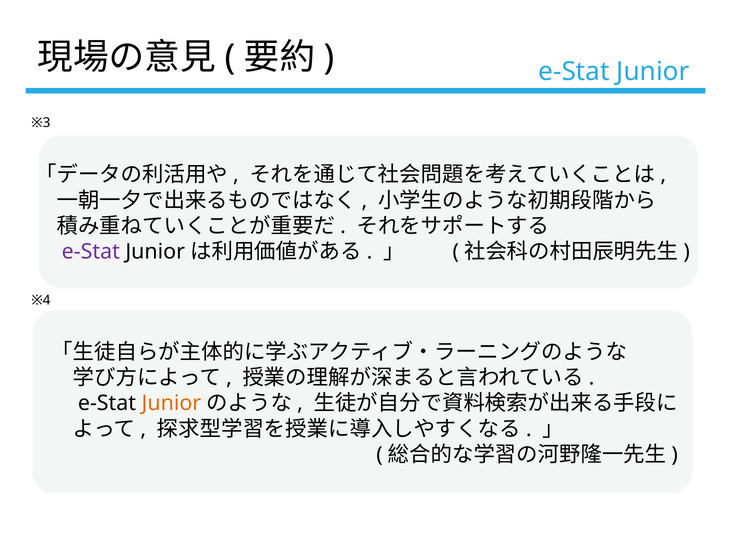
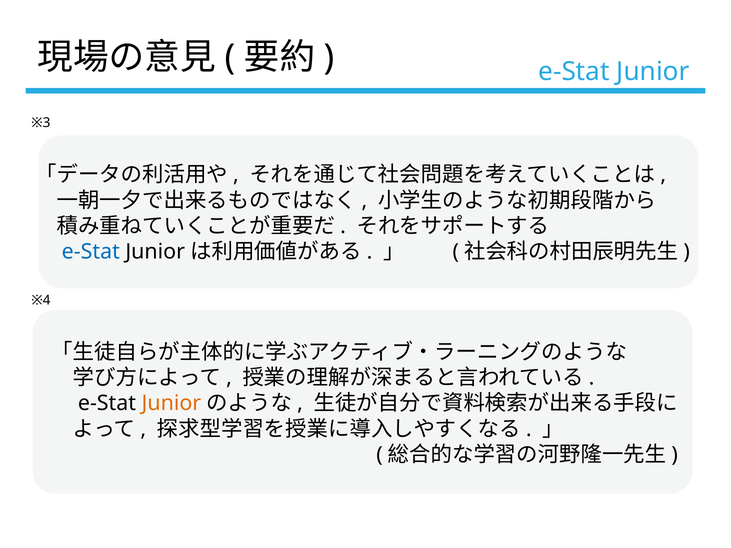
e-Stat colour: purple -> blue (91, 252)
